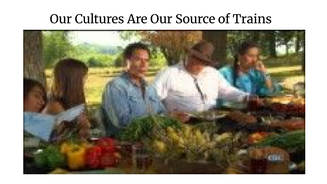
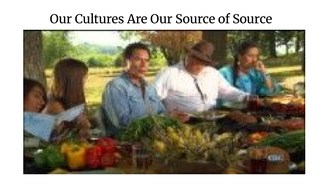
of Trains: Trains -> Source (252, 19)
